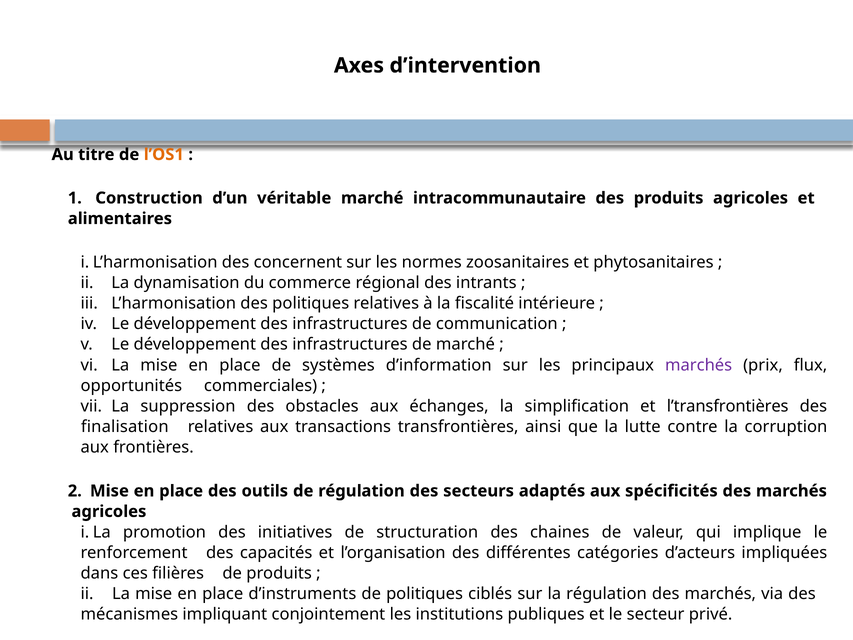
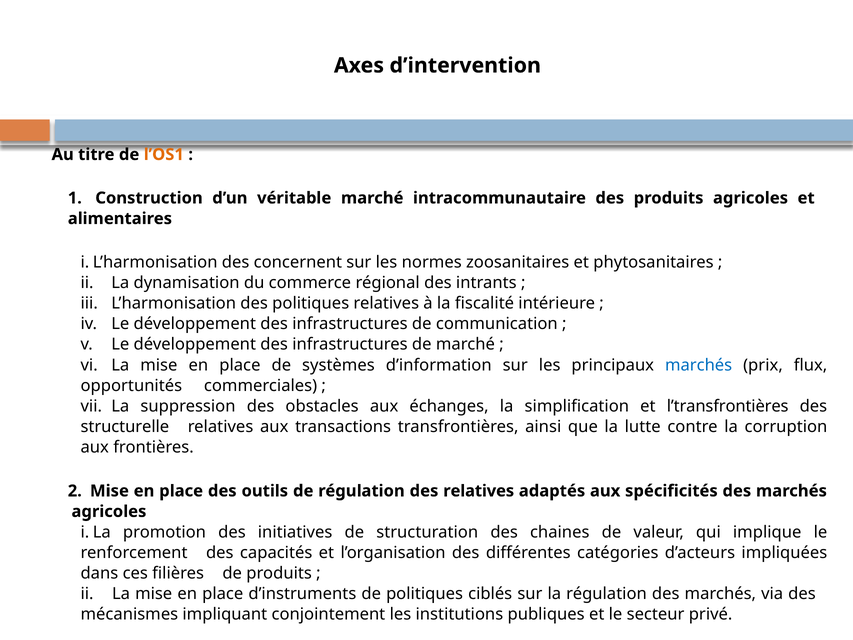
marchés colour: purple -> blue (699, 365)
finalisation: finalisation -> structurelle (125, 427)
des secteurs: secteurs -> relatives (479, 491)
